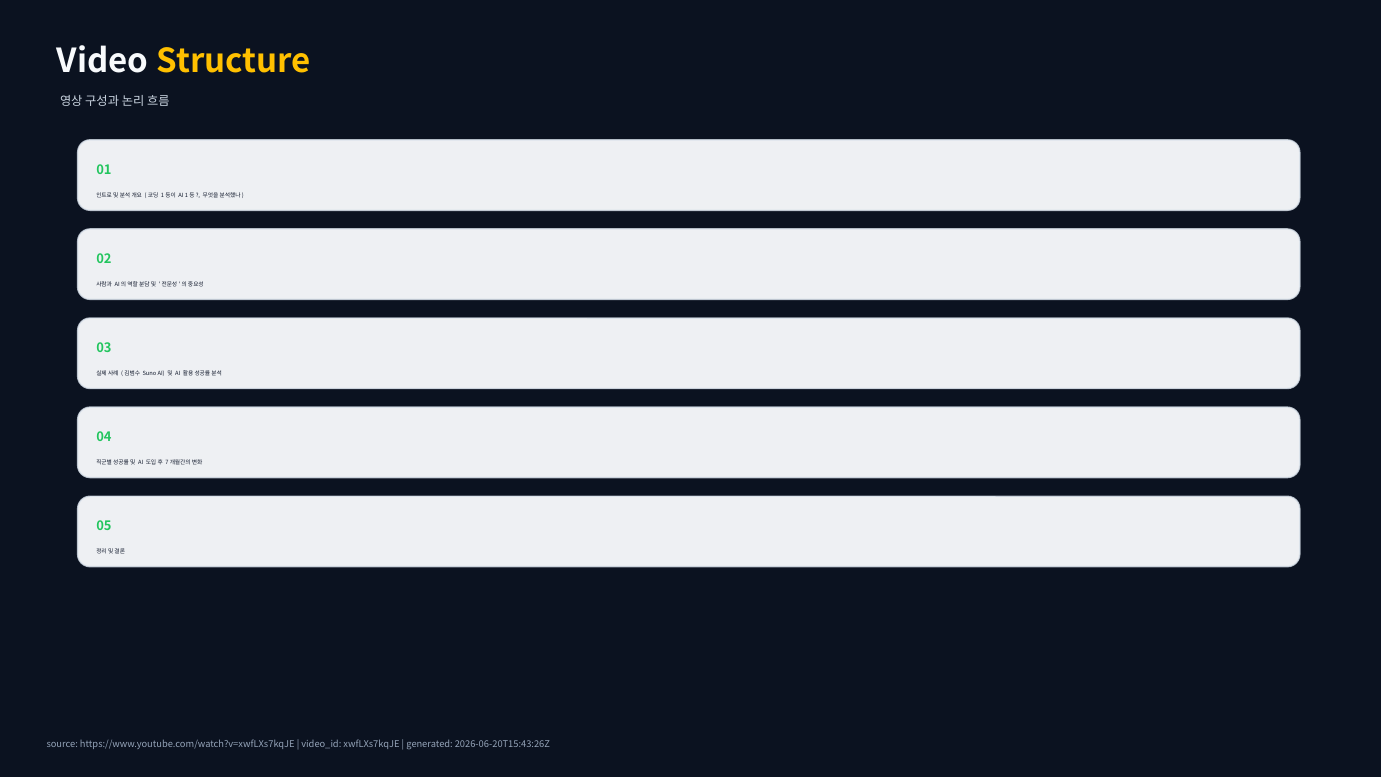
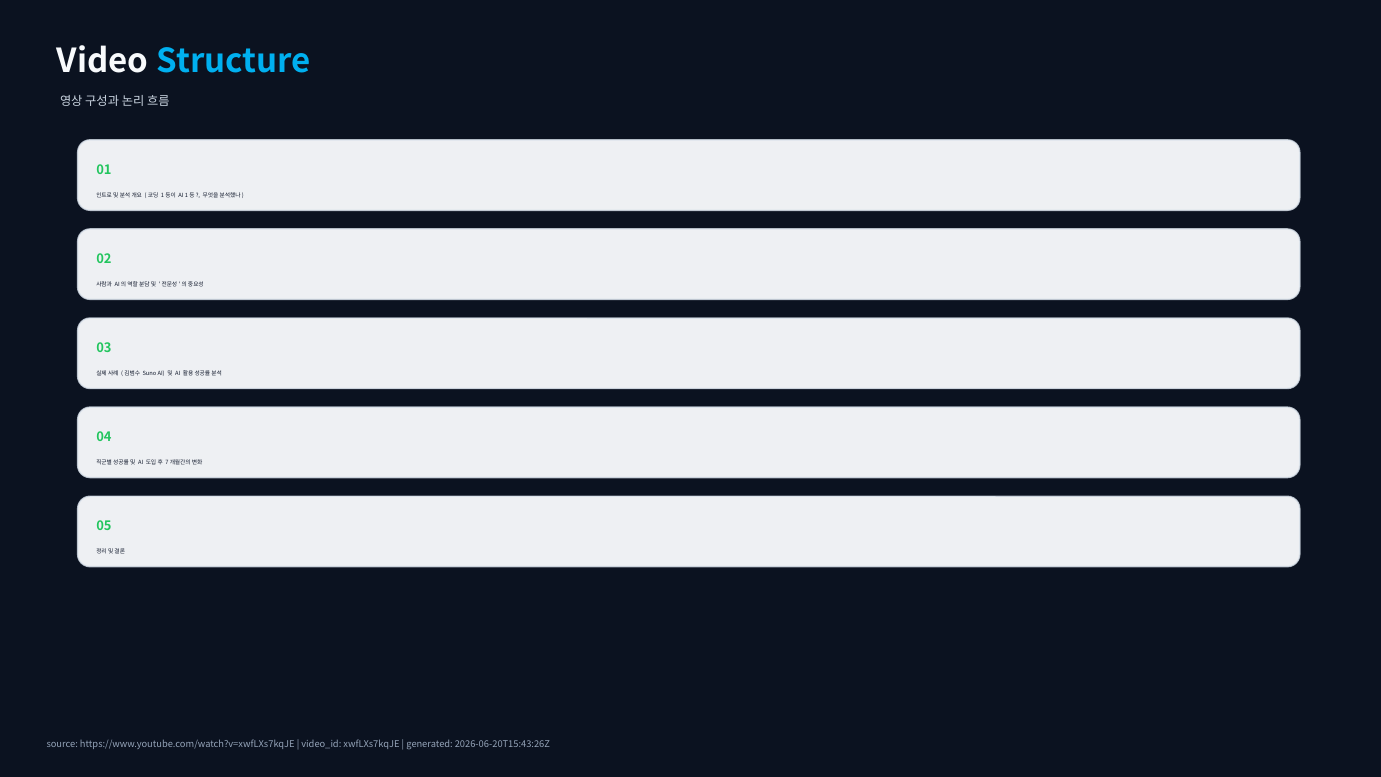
Structure colour: yellow -> light blue (234, 62)
